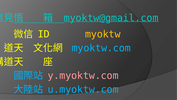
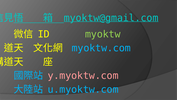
myoktw colour: yellow -> light green (103, 34)
